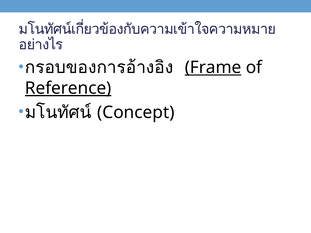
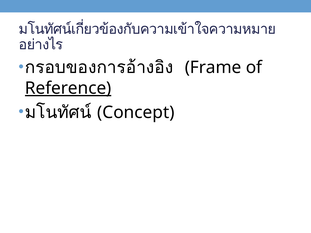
Frame underline: present -> none (213, 68)
